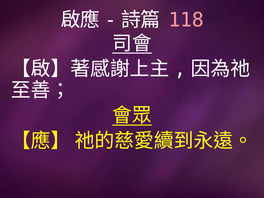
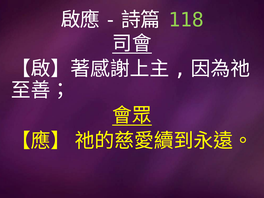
118 colour: pink -> light green (186, 20)
